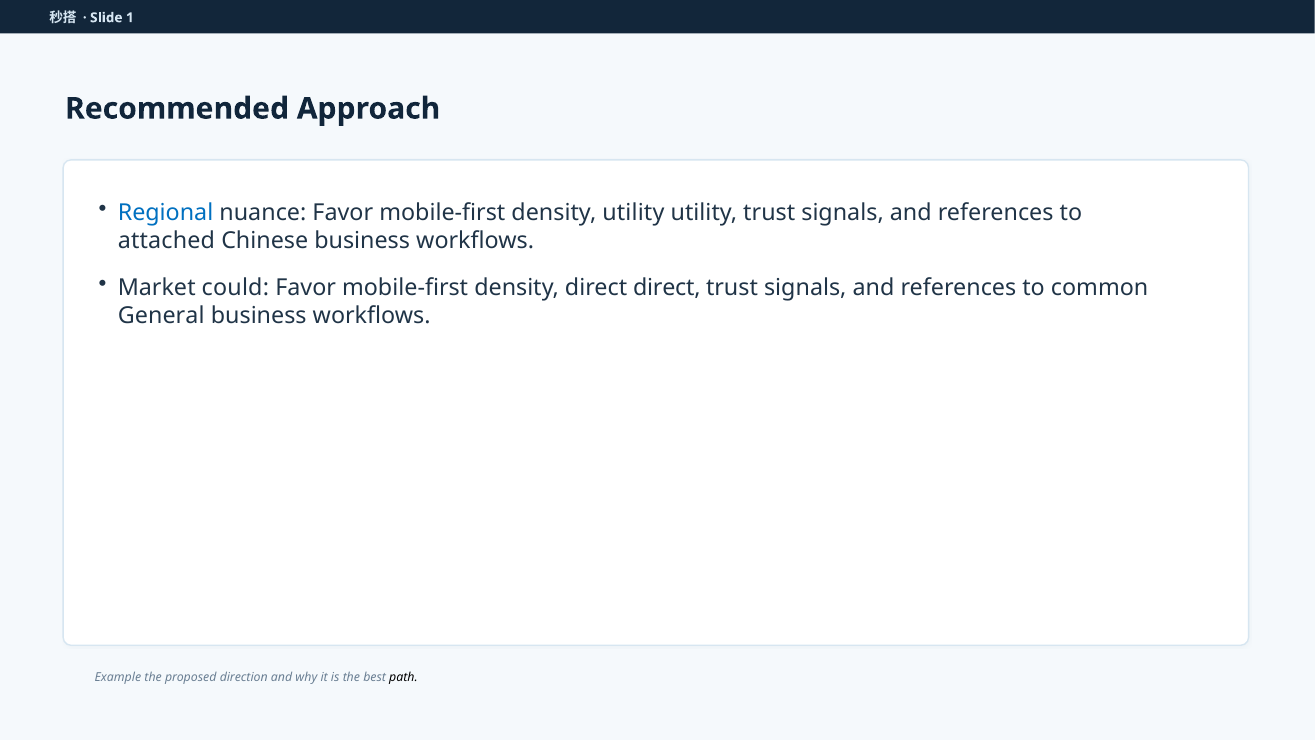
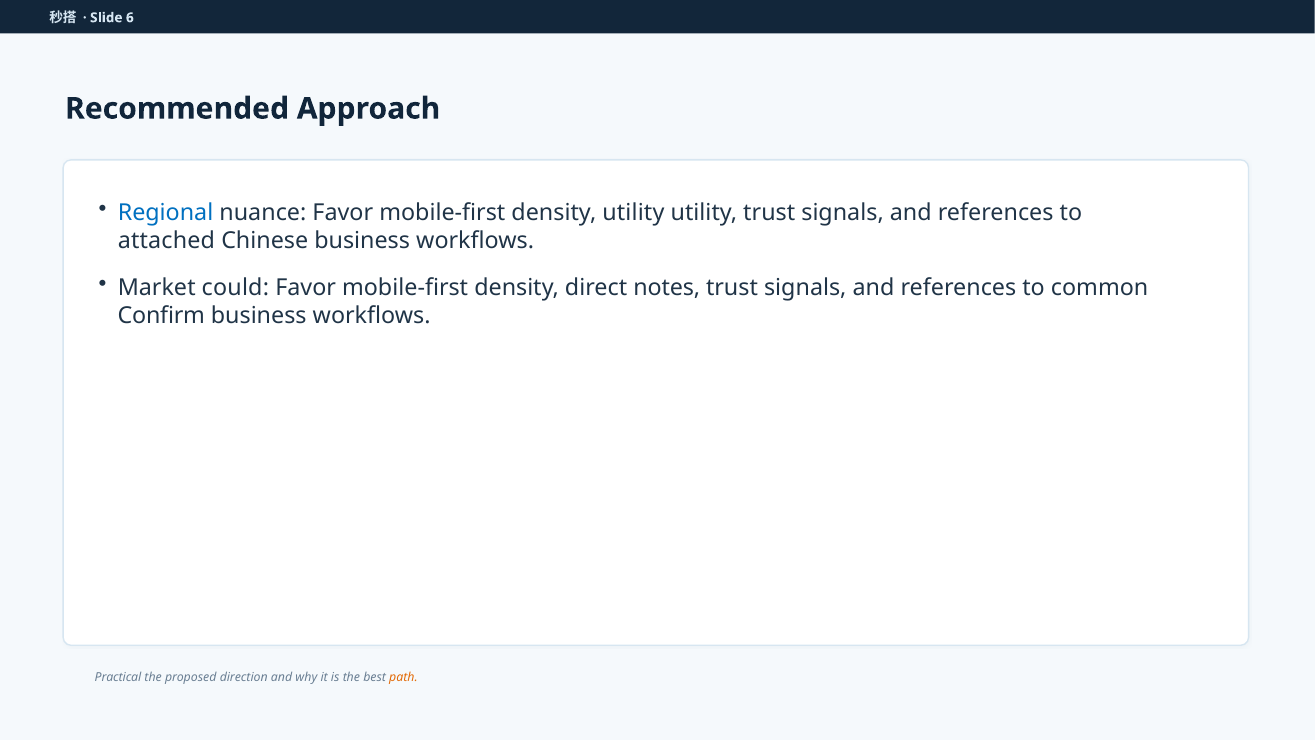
1: 1 -> 6 (130, 18)
direct direct: direct -> notes (667, 288)
General: General -> Confirm (161, 316)
Example: Example -> Practical (118, 677)
path colour: black -> orange (403, 677)
